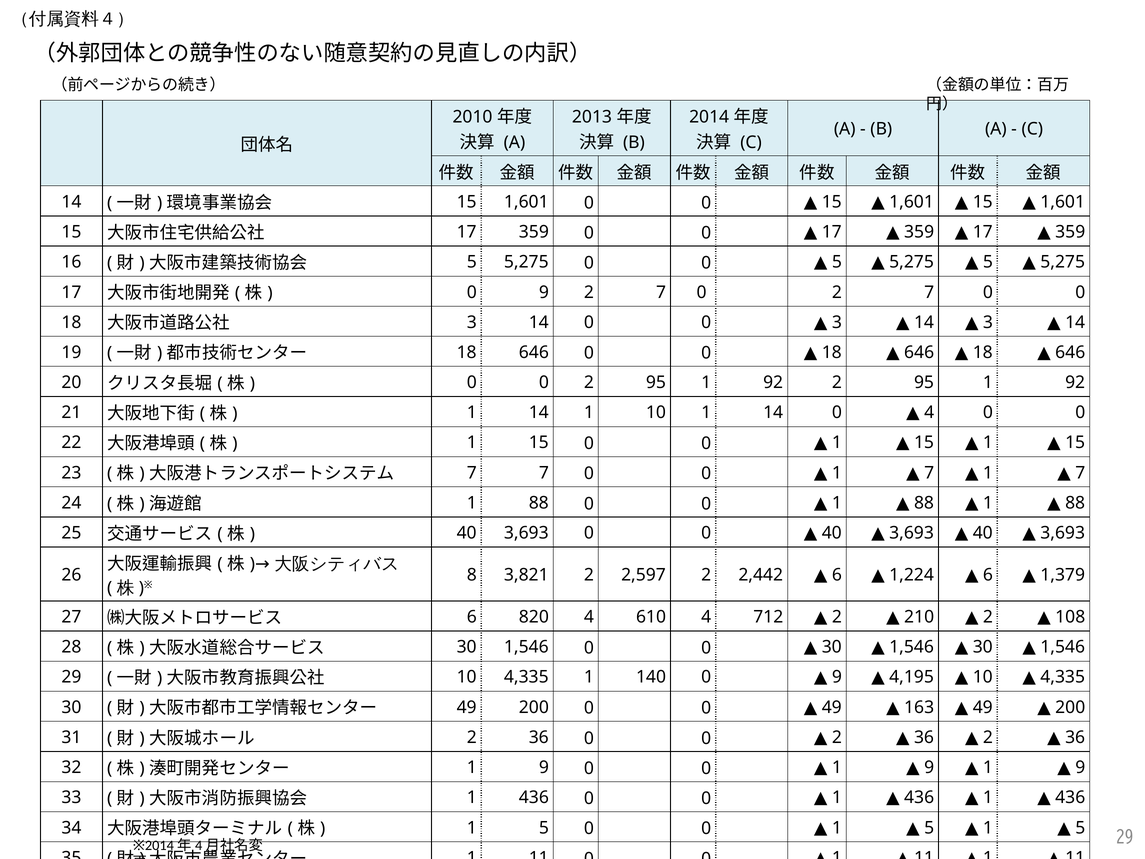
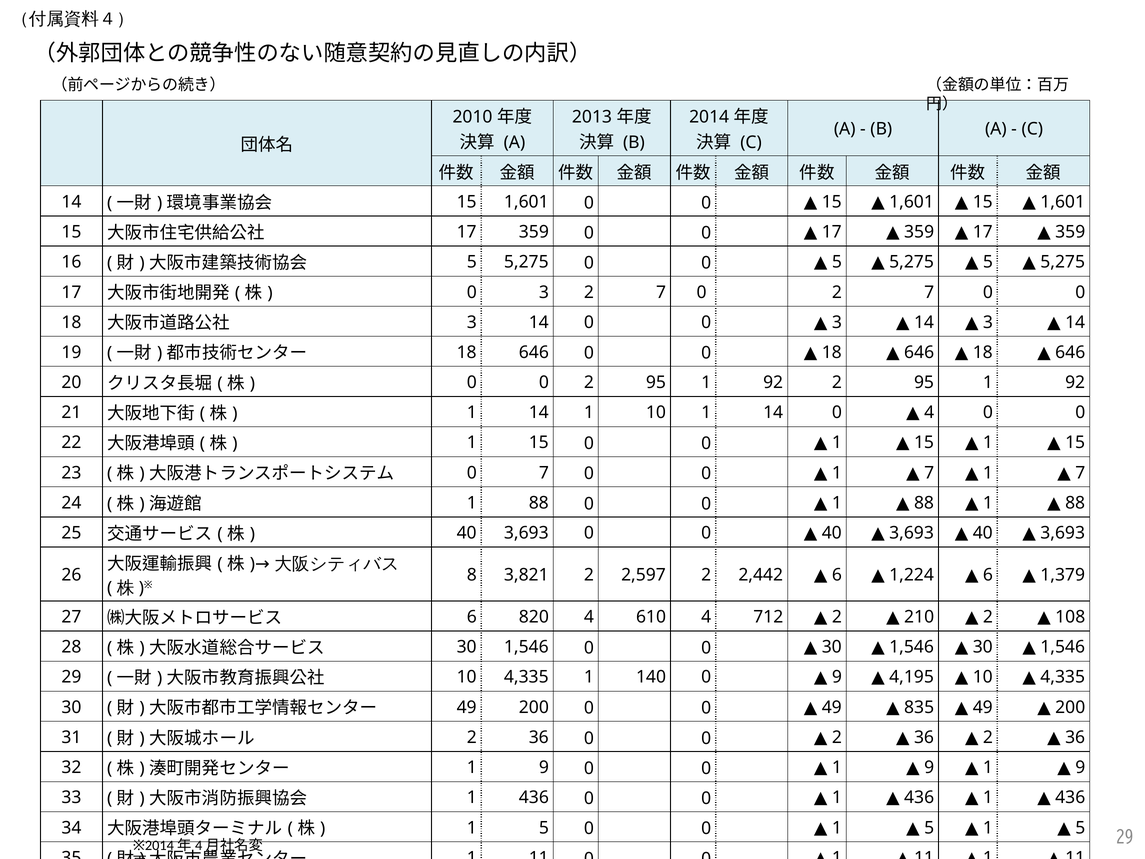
0 9: 9 -> 3 (544, 292)
7: 7 -> 0 (472, 473)
163: 163 -> 835 (919, 707)
